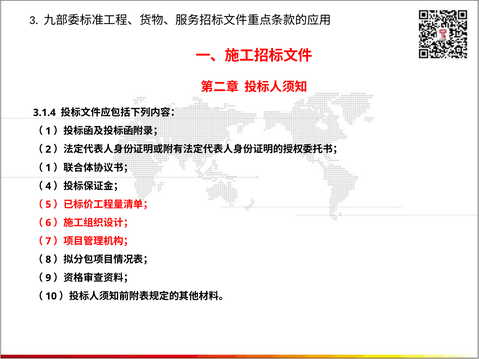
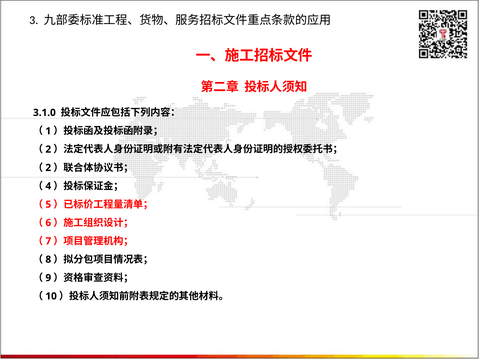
3.1.4: 3.1.4 -> 3.1.0 (44, 113)
1: 1 -> 2 (48, 168)
